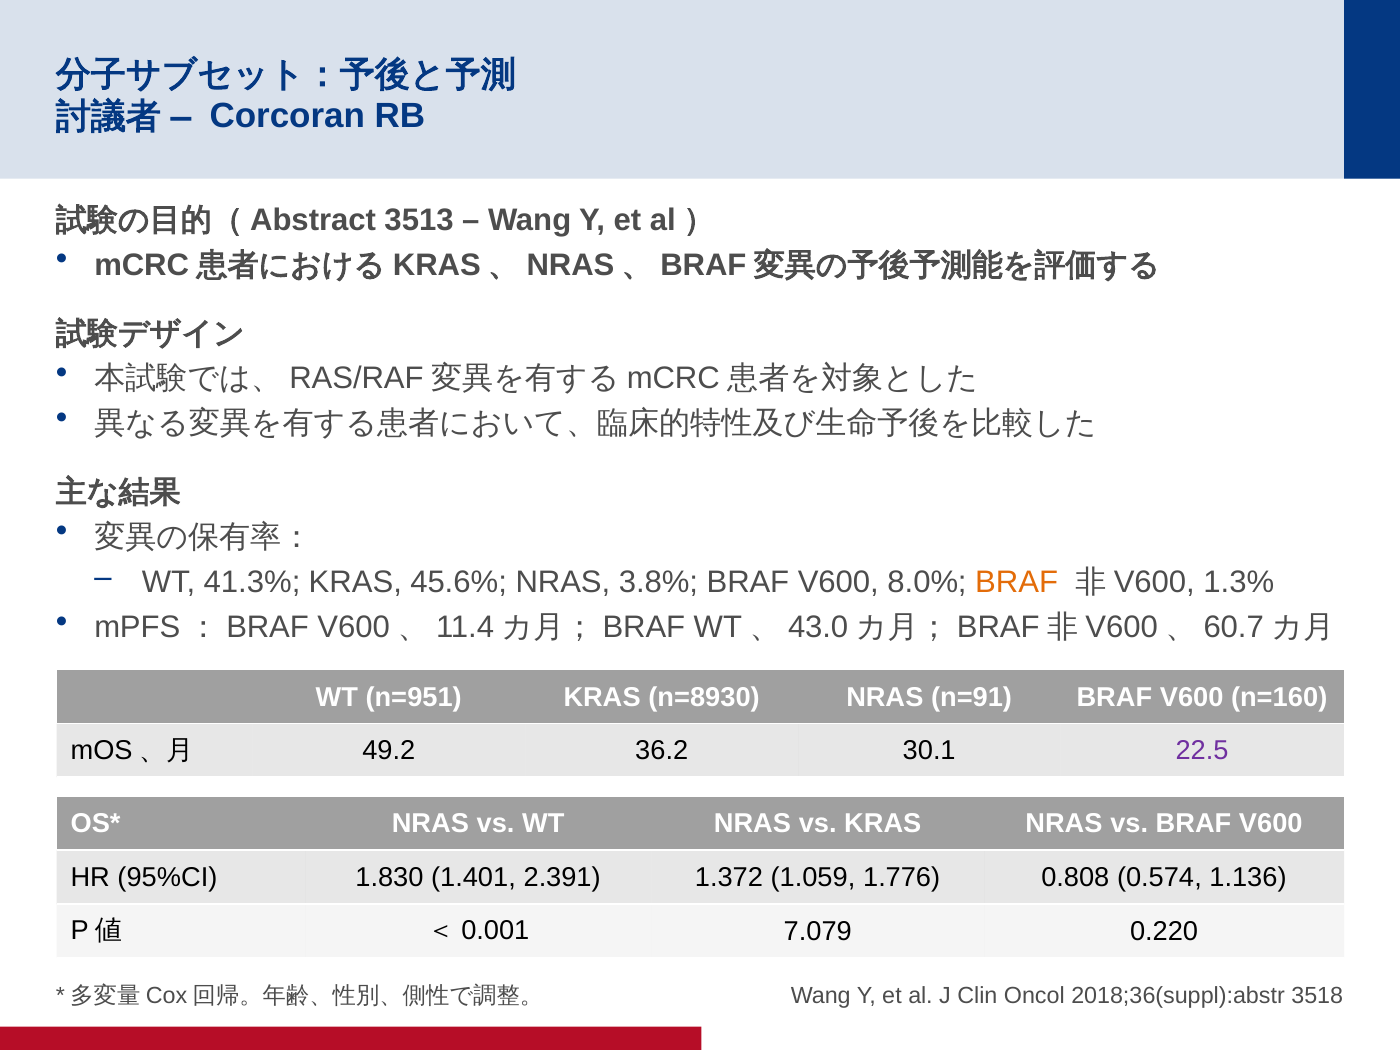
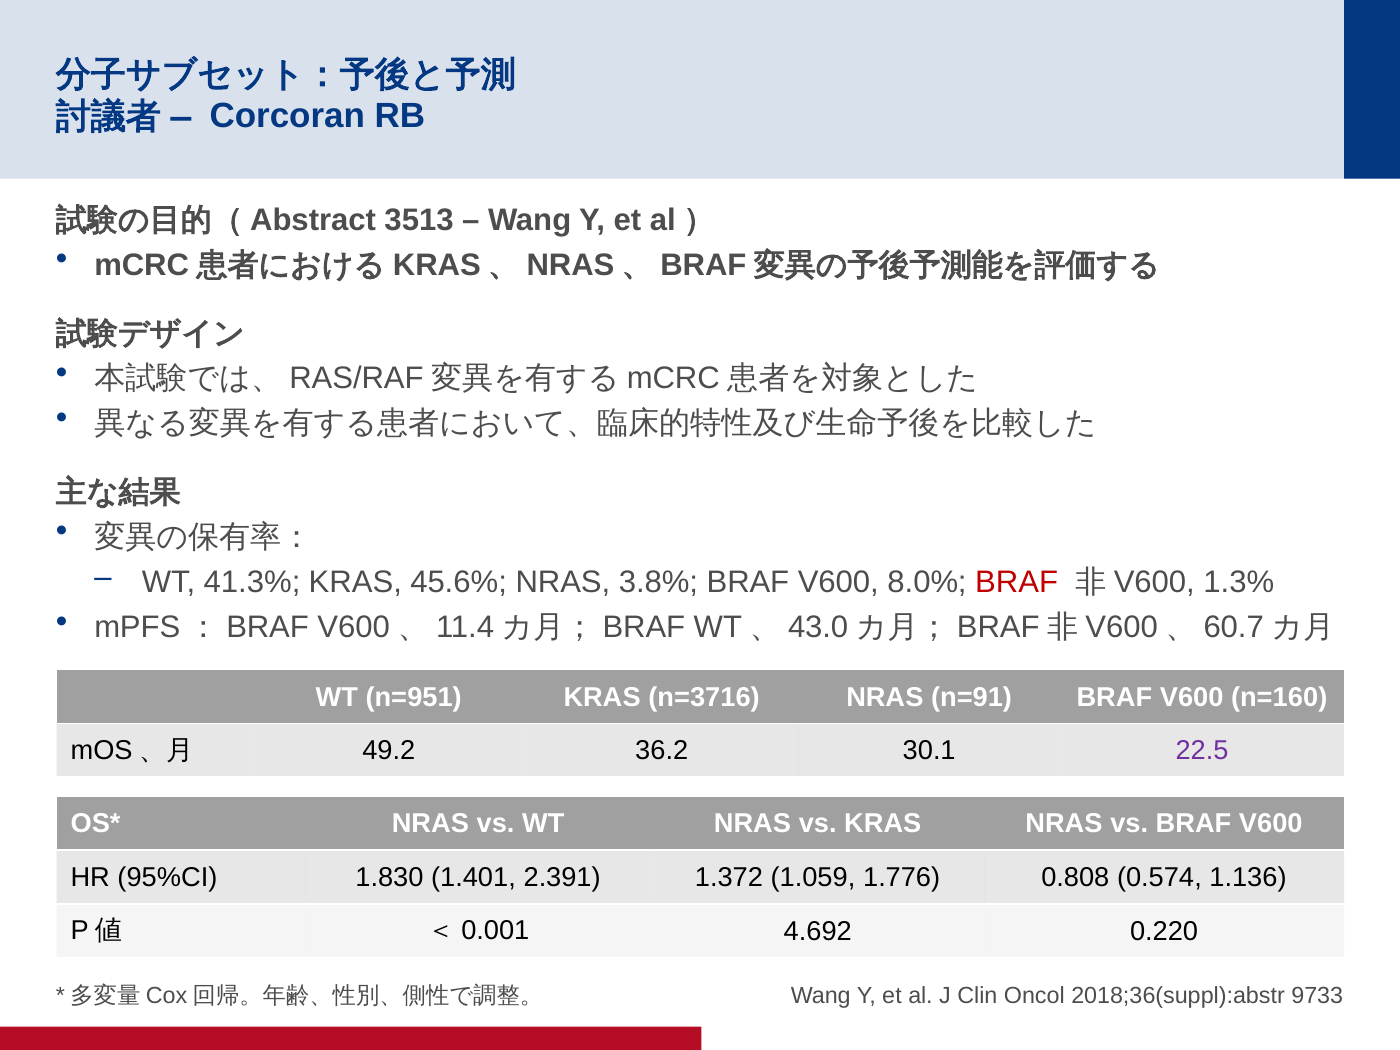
BRAF colour: orange -> red (1017, 582)
n=8930: n=8930 -> n=3716 (704, 697)
7.079: 7.079 -> 4.692 (818, 931)
3518: 3518 -> 9733 (1317, 996)
